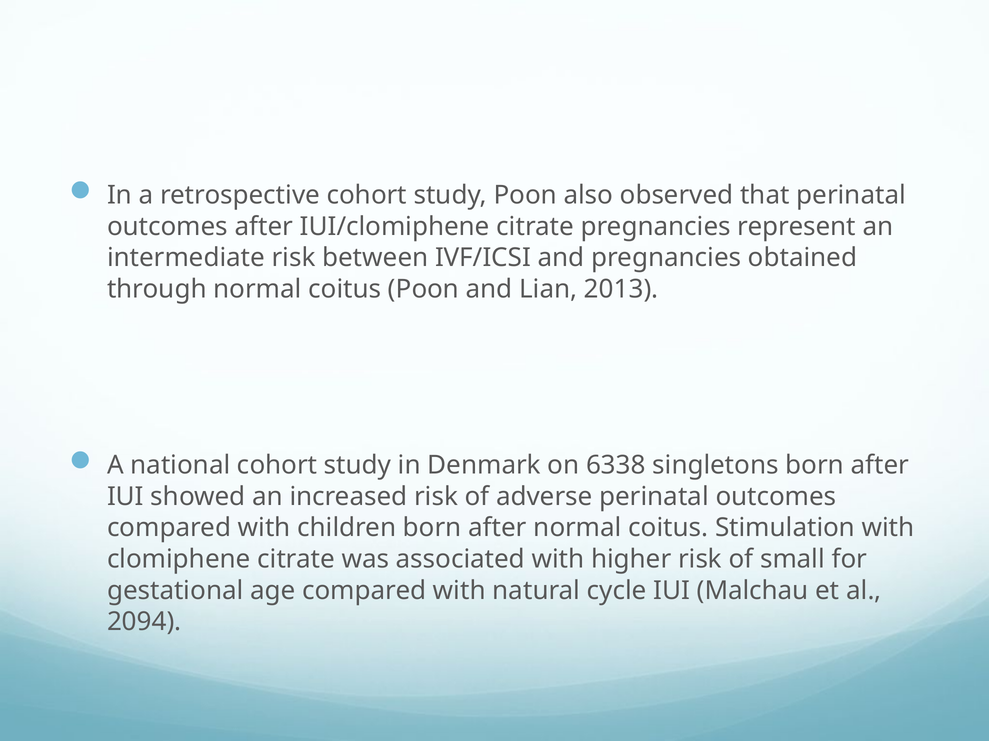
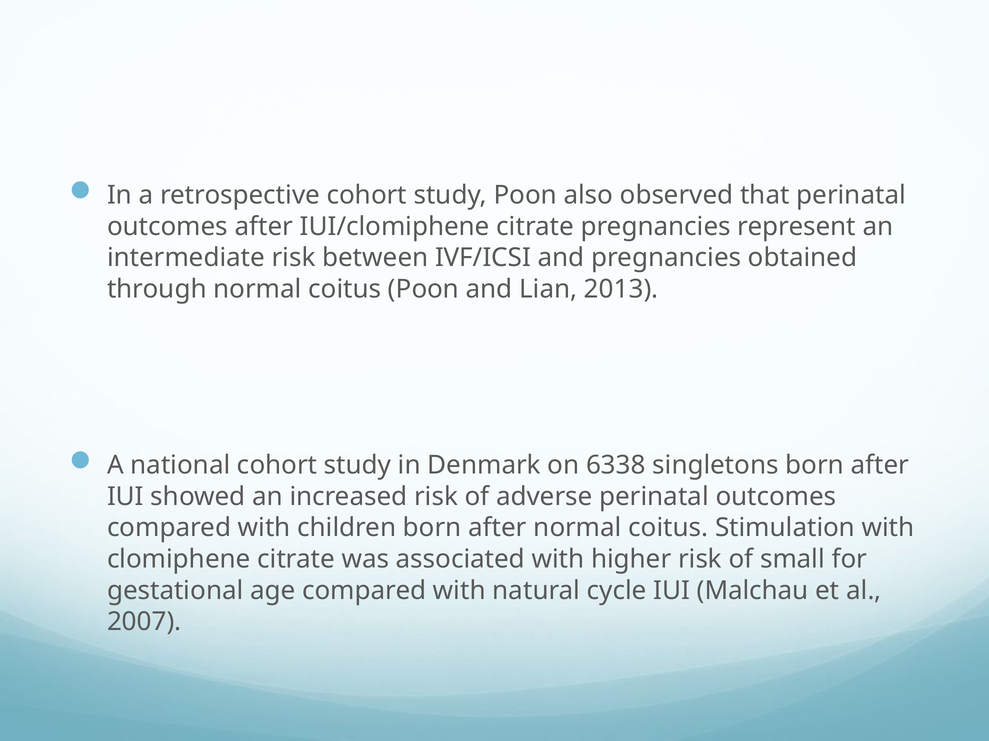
2094: 2094 -> 2007 (144, 622)
